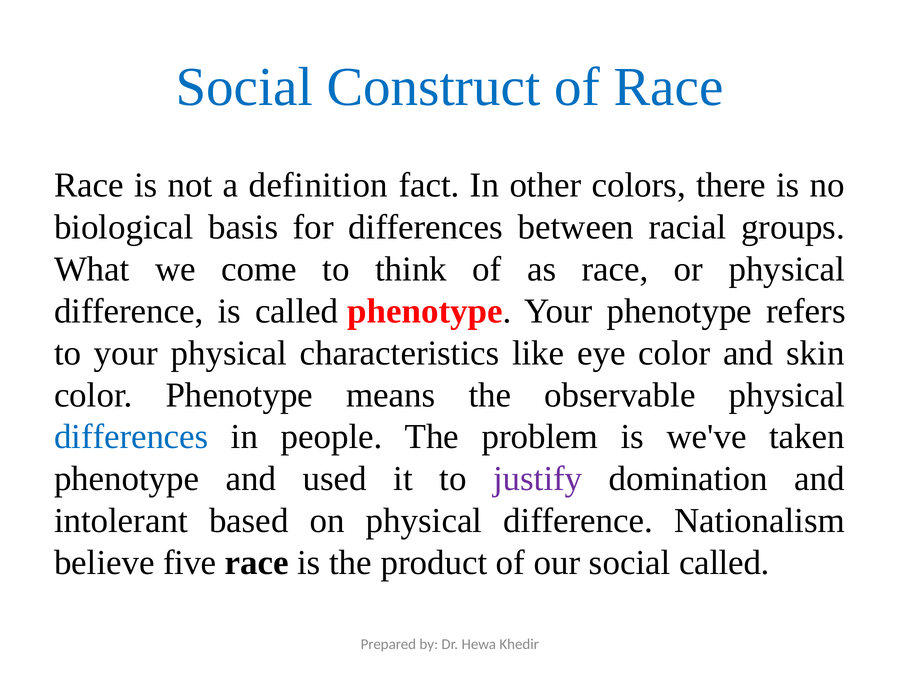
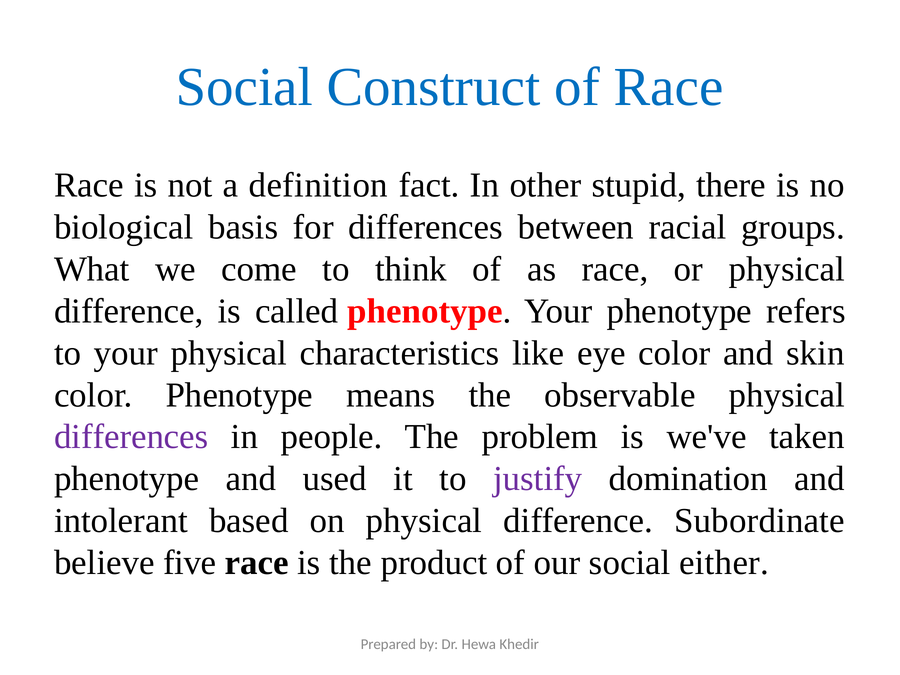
colors: colors -> stupid (639, 185)
differences colour: blue -> purple (131, 437)
Nationalism: Nationalism -> Subordinate (759, 521)
social called: called -> either (724, 563)
